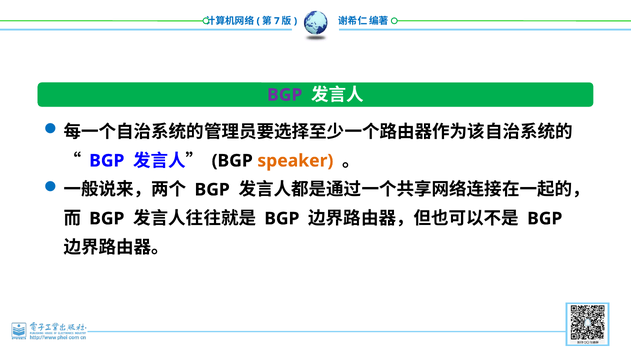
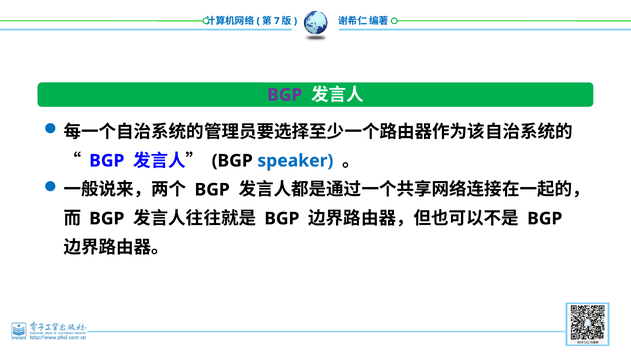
speaker colour: orange -> blue (295, 161)
